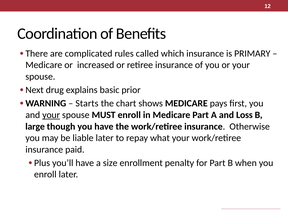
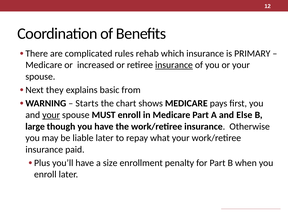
called: called -> rehab (147, 53)
insurance underline: none -> present (174, 65)
drug: drug -> they (55, 90)
prior: prior -> from (131, 90)
Loss: Loss -> Else (244, 115)
